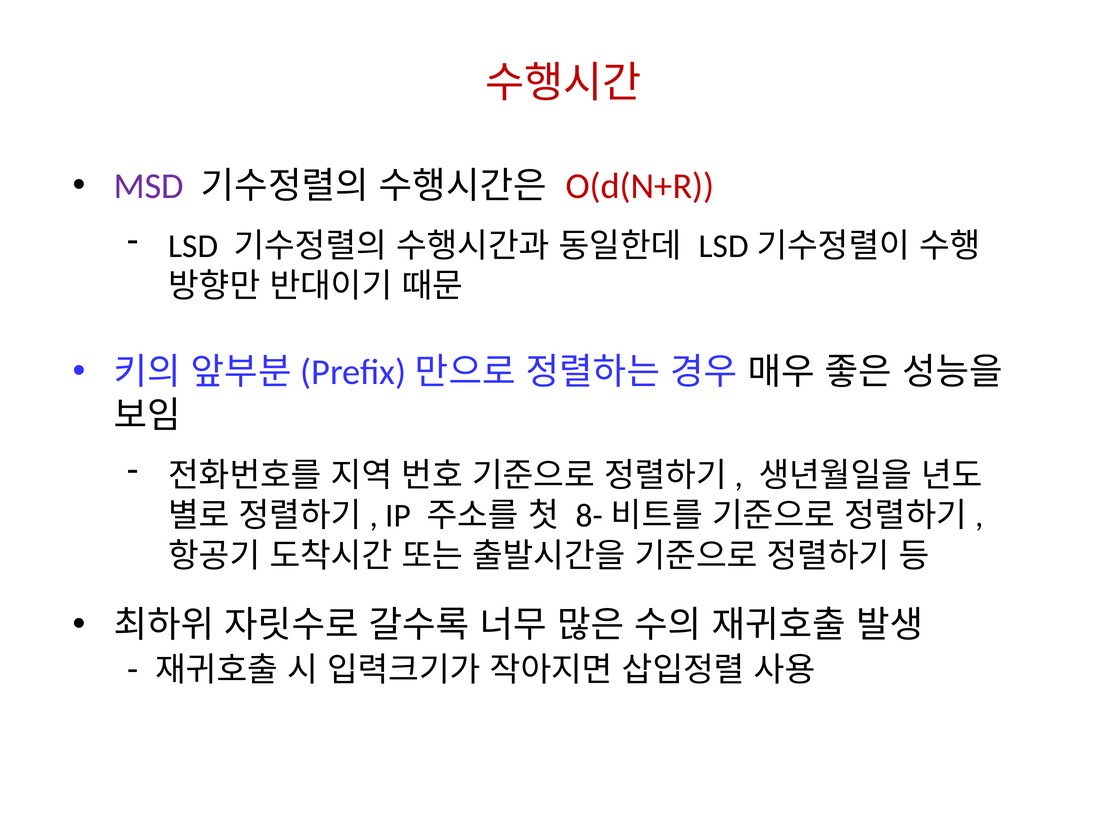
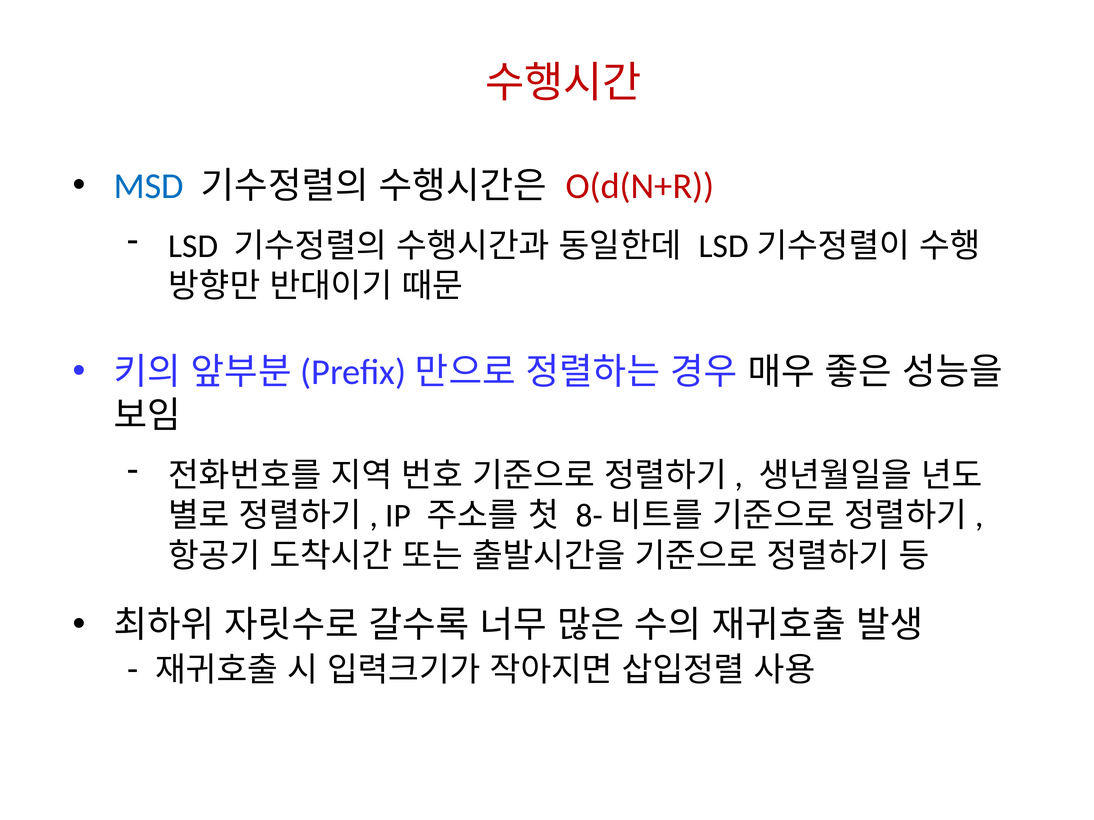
MSD colour: purple -> blue (149, 187)
